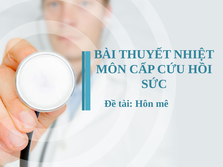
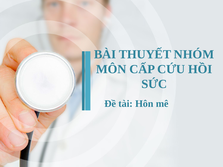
NHIỆT: NHIỆT -> NHÓM (194, 54)
